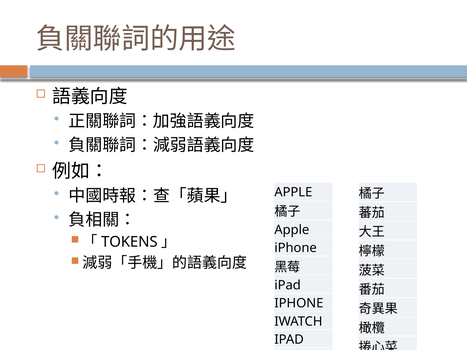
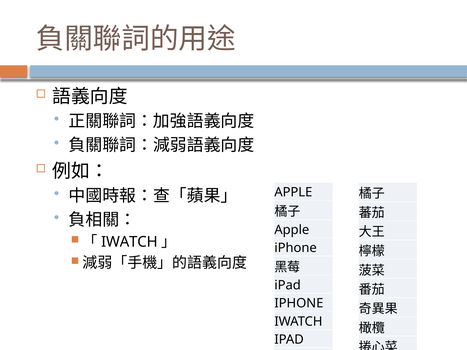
TOKENS: TOKENS -> IWATCH (129, 242)
